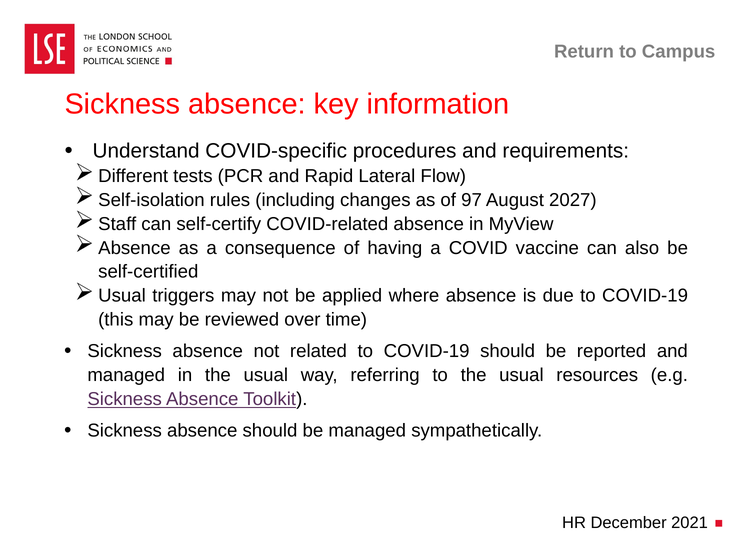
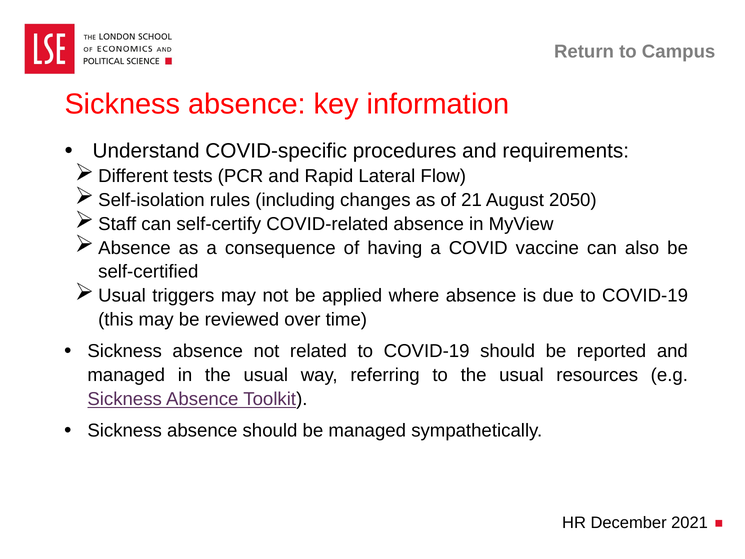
97: 97 -> 21 (472, 200)
2027: 2027 -> 2050 (573, 200)
